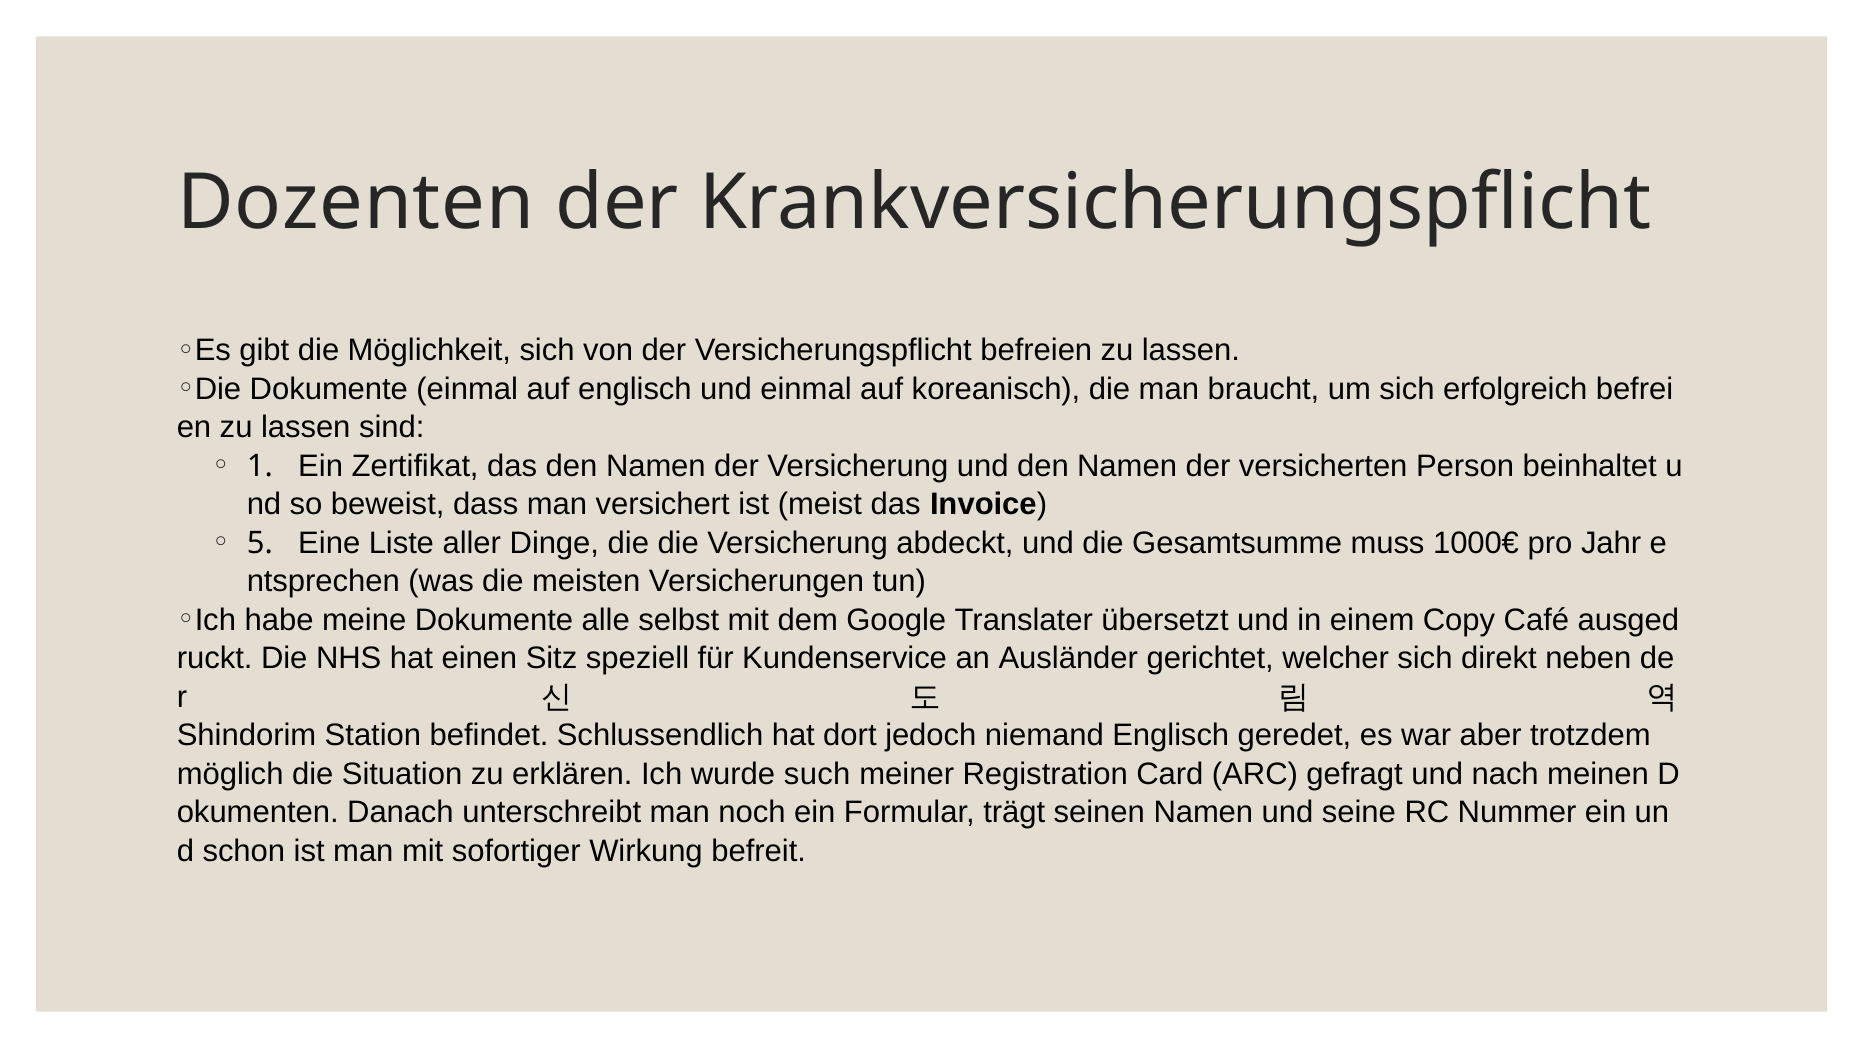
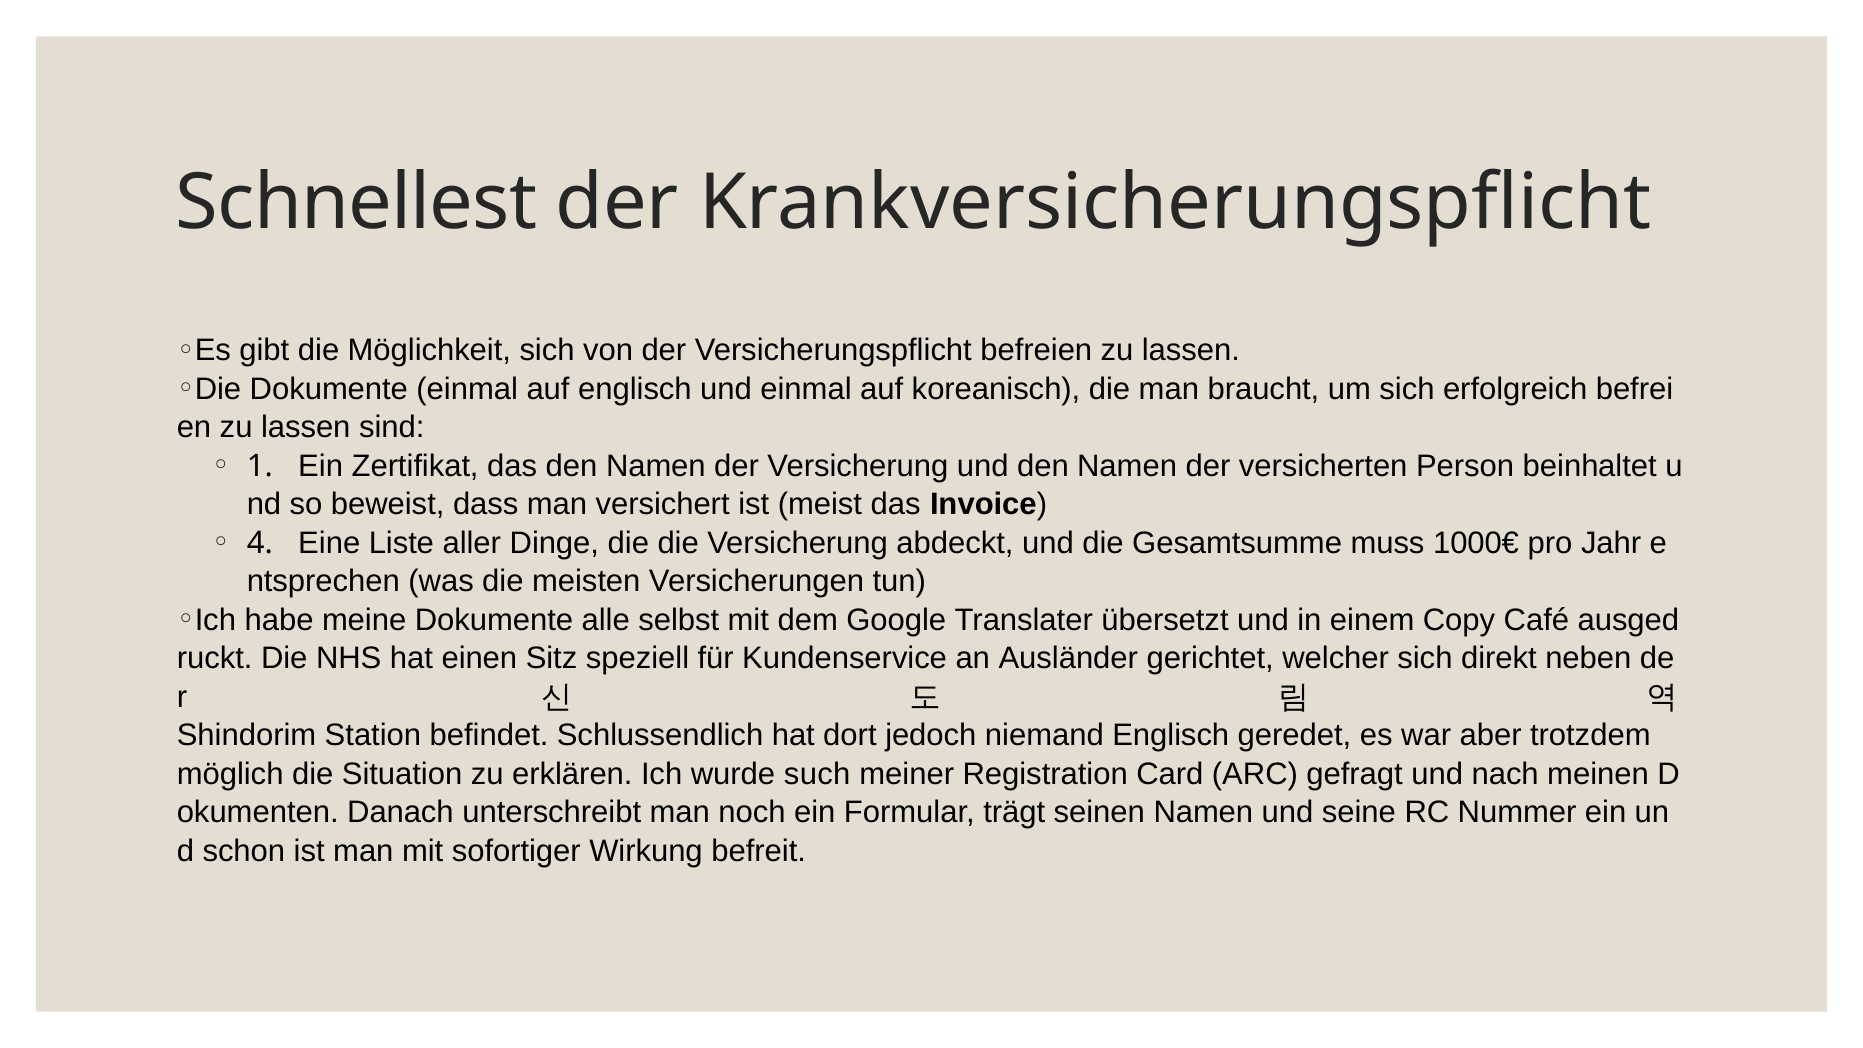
Dozenten: Dozenten -> Schnellest (357, 202)
5: 5 -> 4 (260, 543)
